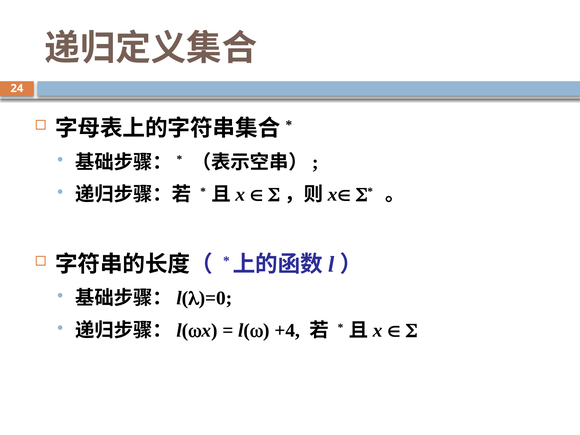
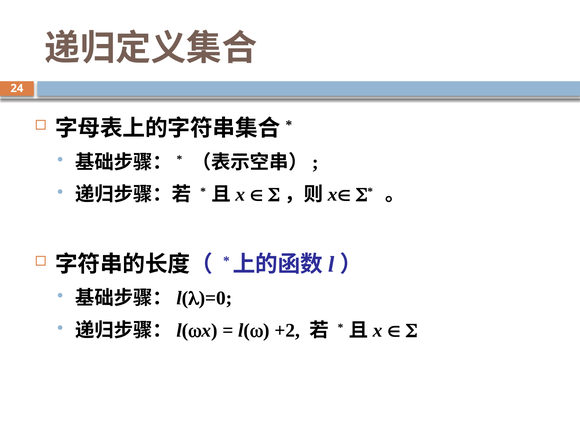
+4: +4 -> +2 (287, 331)
